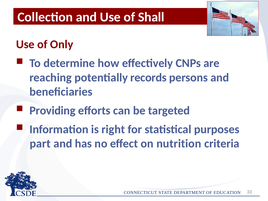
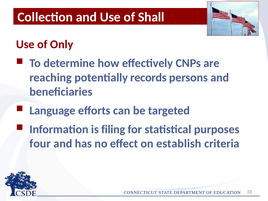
Providing: Providing -> Language (52, 111)
right: right -> filing (113, 129)
part: part -> four (40, 144)
nutrition: nutrition -> establish (179, 144)
